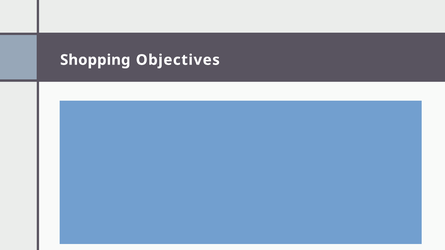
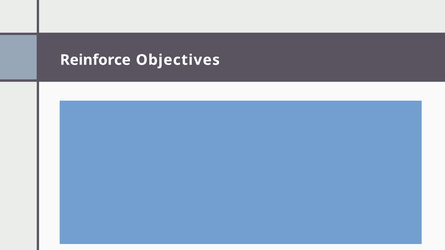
Shopping: Shopping -> Reinforce (95, 60)
